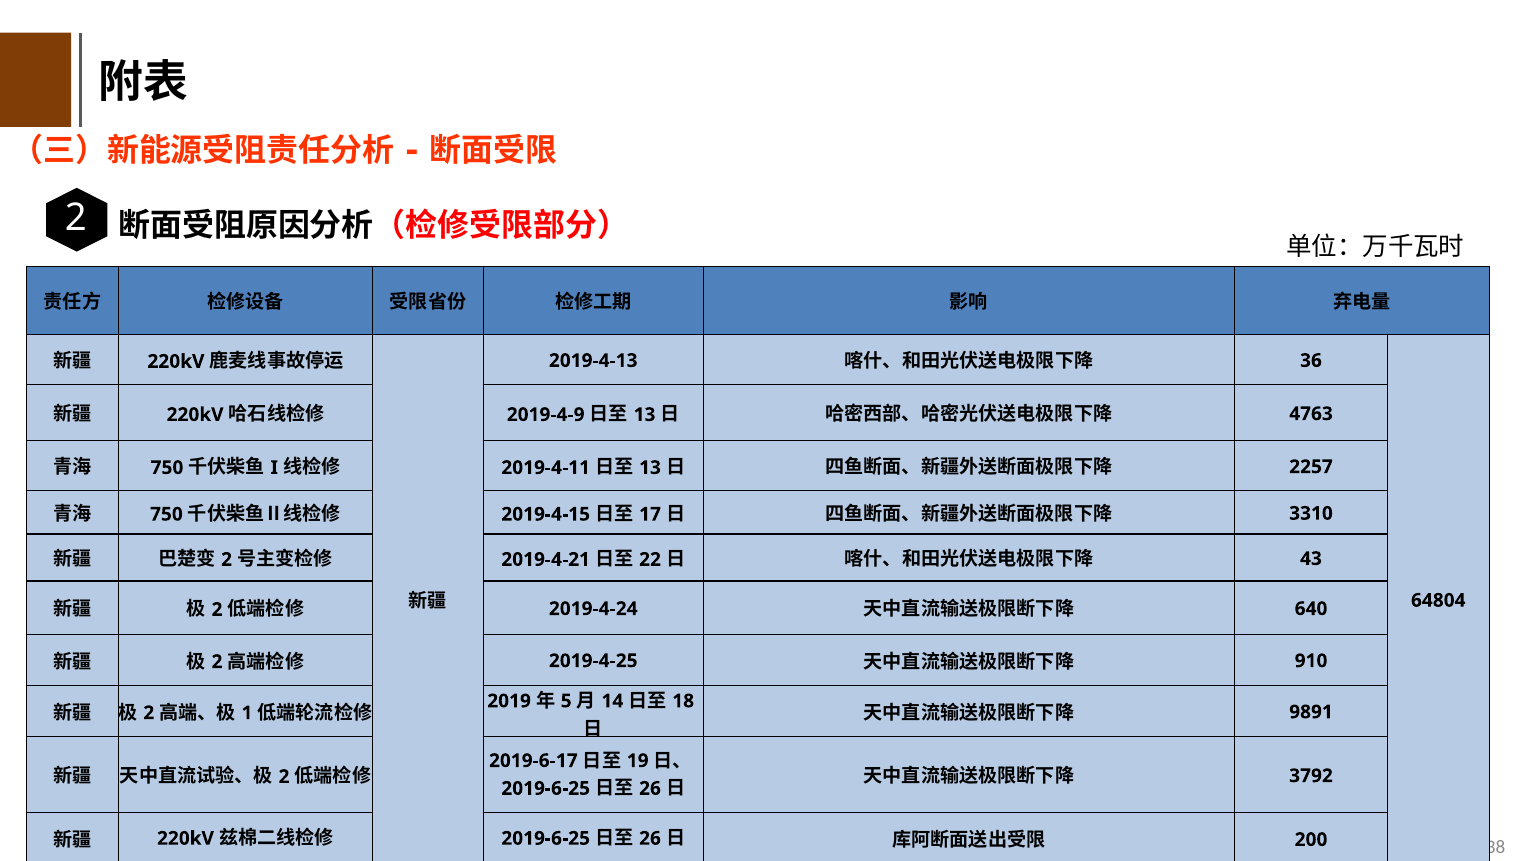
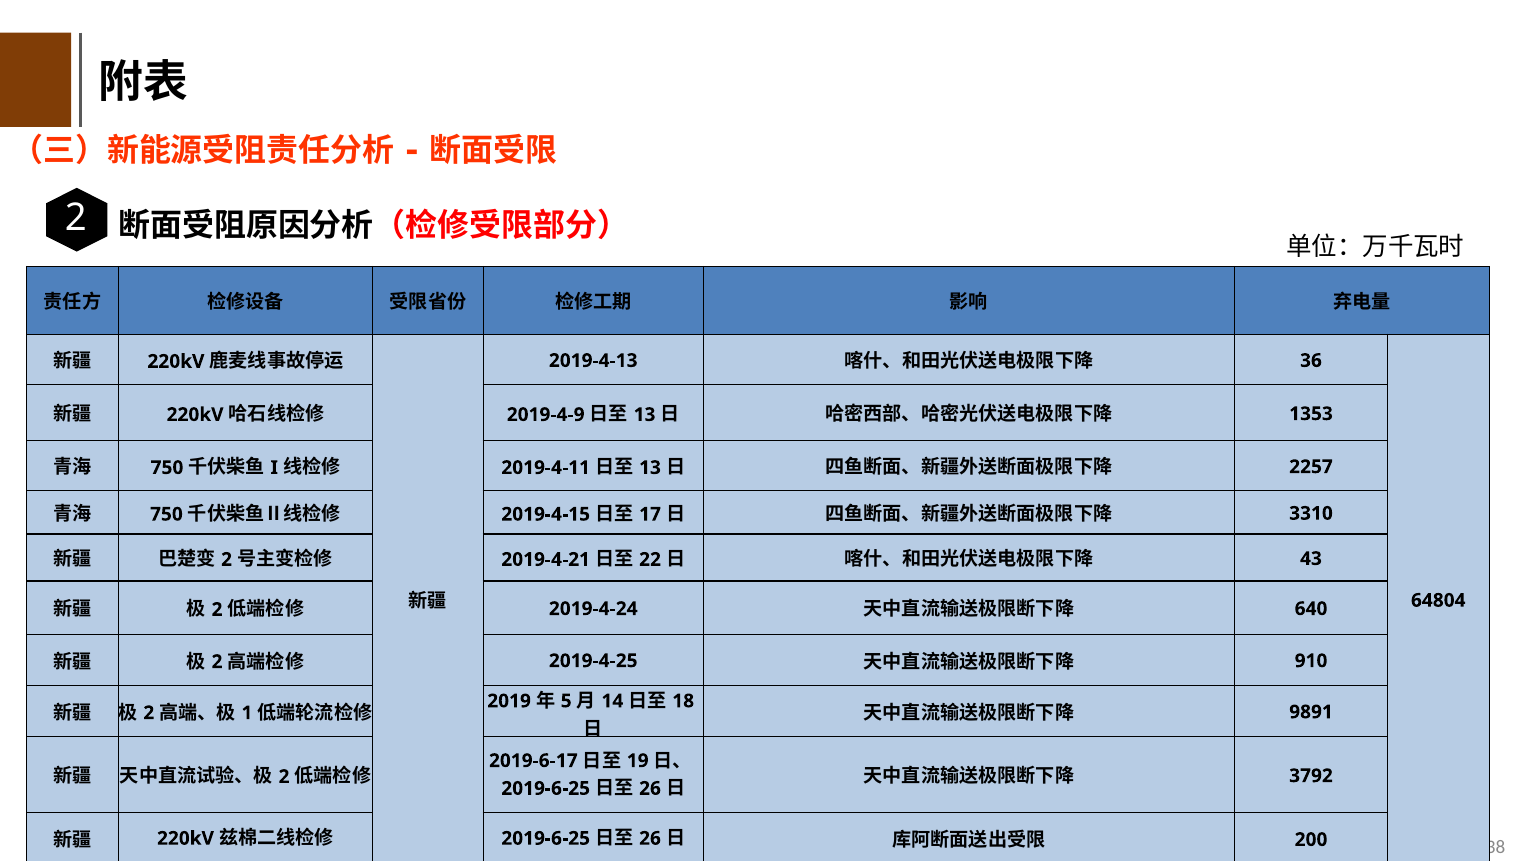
4763: 4763 -> 1353 (1311, 414)
